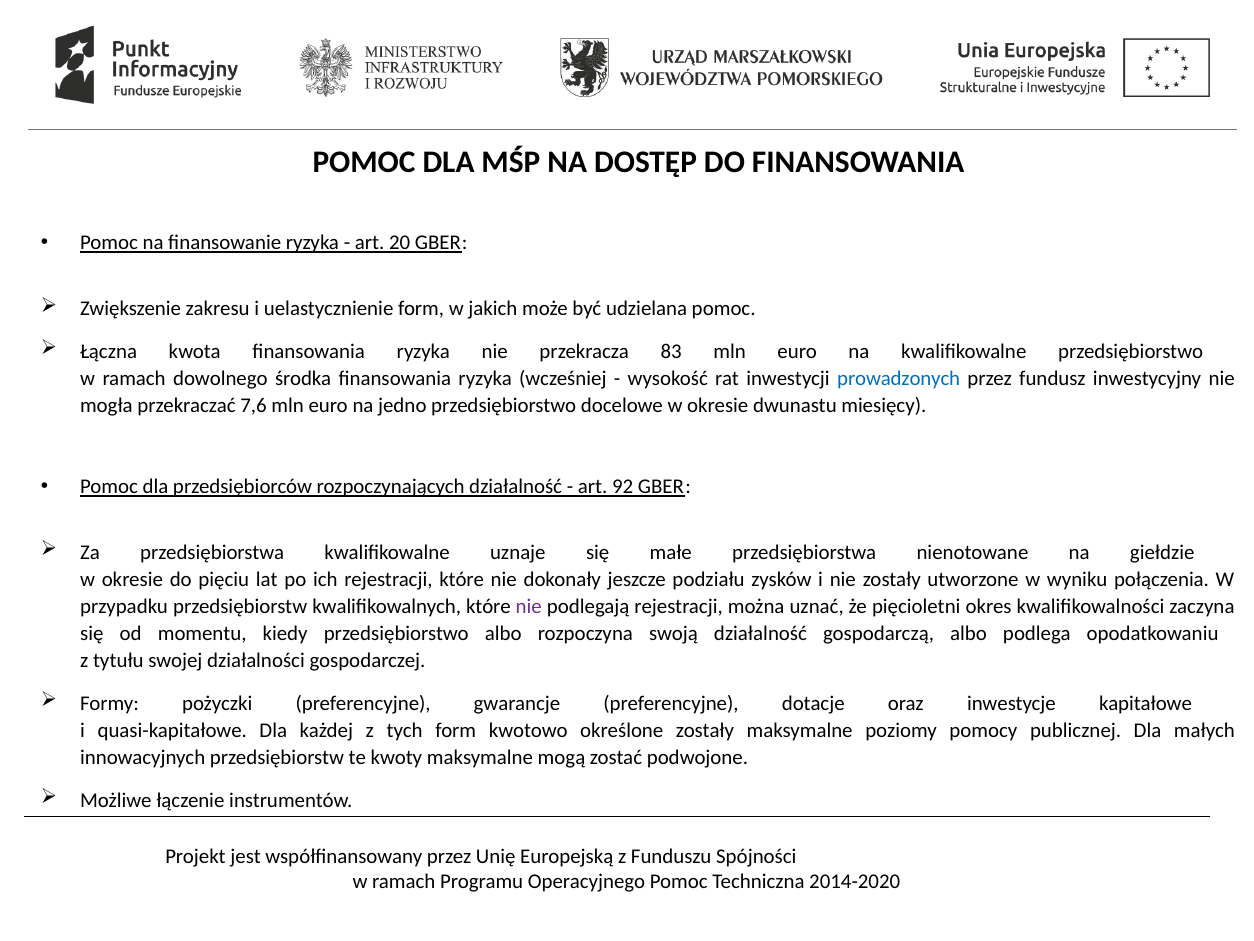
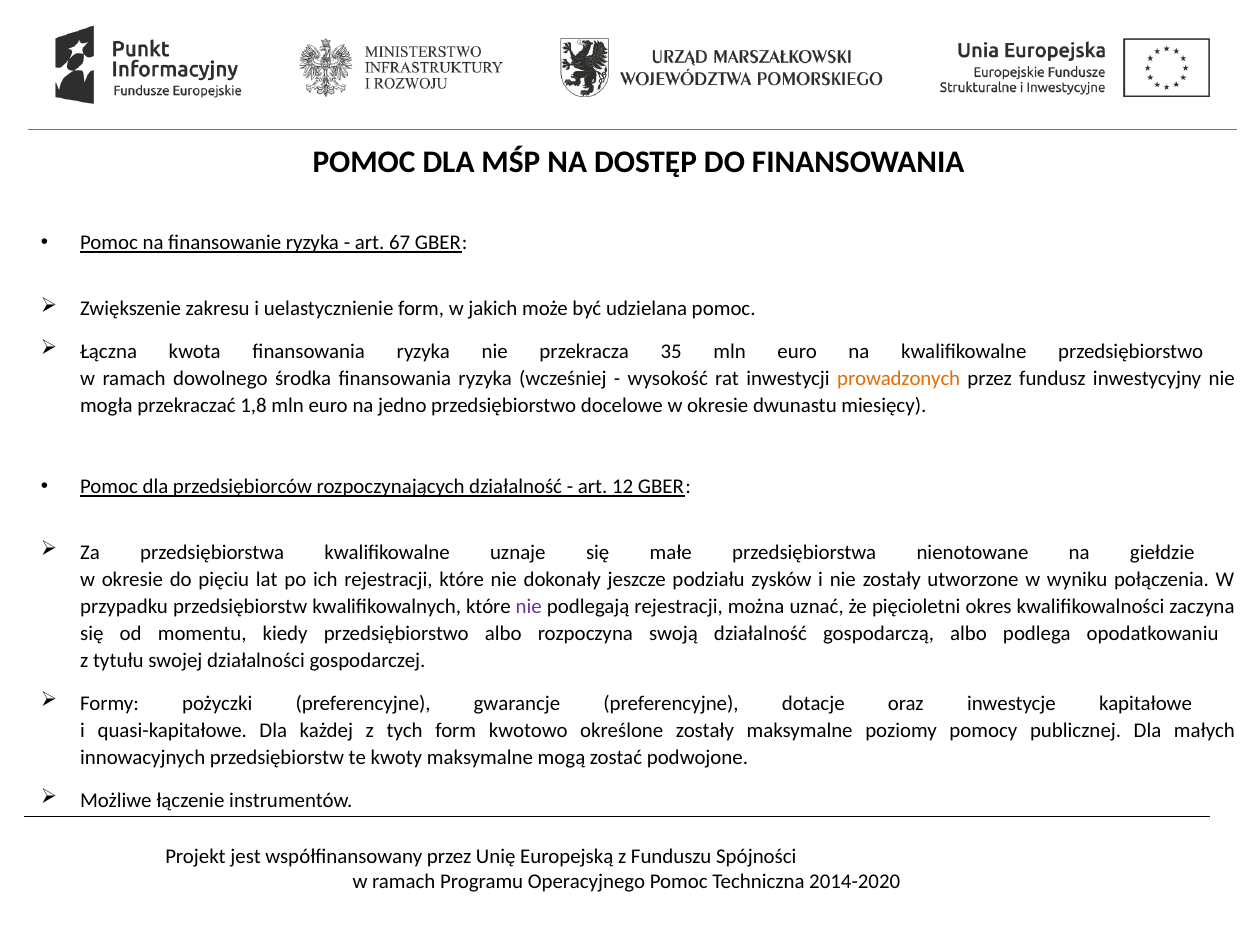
20: 20 -> 67 (400, 243)
83: 83 -> 35 (671, 351)
prowadzonych colour: blue -> orange (899, 378)
7,6: 7,6 -> 1,8 (254, 405)
92: 92 -> 12 (623, 486)
